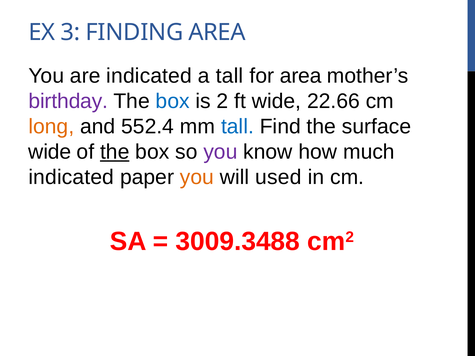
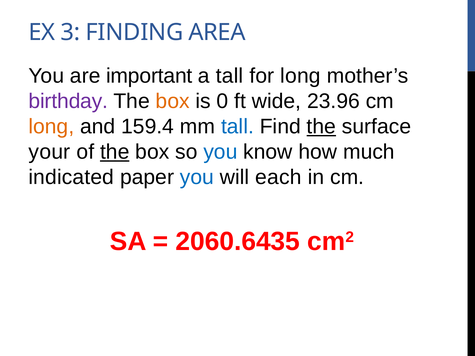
are indicated: indicated -> important (149, 76)
for area: area -> long (300, 76)
box colour: blue -> orange (173, 101)
2: 2 -> 0 (223, 101)
22.66: 22.66 -> 23.96 (333, 101)
552.4: 552.4 -> 159.4 (148, 127)
the underline: none -> present (321, 127)
wide: wide -> your (49, 152)
you colour: purple -> blue (220, 152)
you colour: orange -> blue (197, 177)
used: used -> each (278, 177)
3009.3488: 3009.3488 -> 2060.6435 (238, 242)
